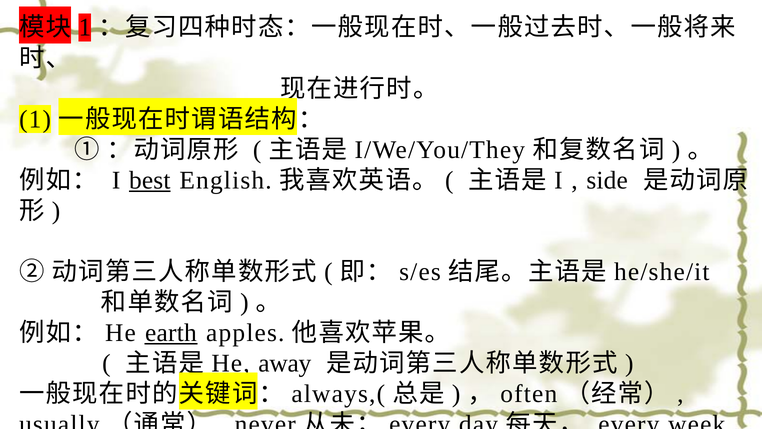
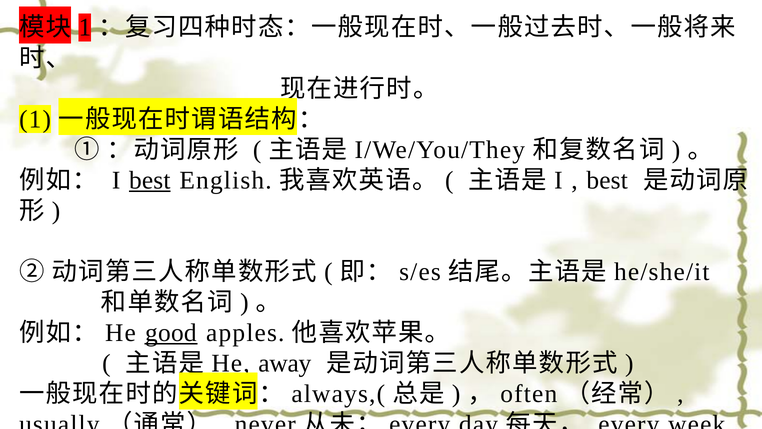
side: side -> best (607, 180)
earth: earth -> good (171, 332)
